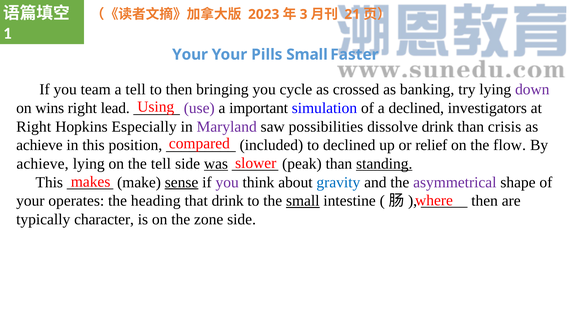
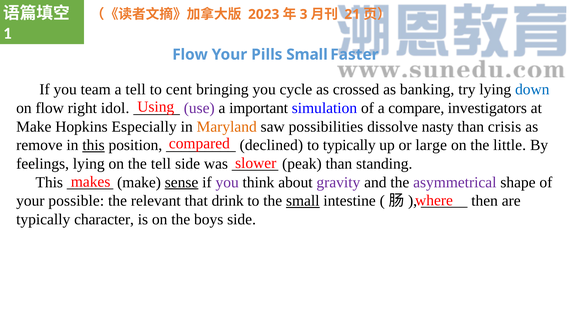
Your: Your -> Flow (190, 55)
to then: then -> cent (179, 90)
down colour: purple -> blue (532, 90)
on wins: wins -> flow (50, 108)
lead: lead -> idol (115, 108)
a declined: declined -> compare (416, 108)
Right: Right -> Make (34, 127)
Maryland colour: purple -> orange (227, 127)
dissolve drink: drink -> nasty (438, 127)
achieve: achieve -> remove (39, 145)
this underline: none -> present (94, 145)
included: included -> declined (271, 145)
to declined: declined -> typically (349, 145)
relief: relief -> large (431, 145)
flow: flow -> little (510, 145)
achieve: achieve -> feelings (43, 164)
was underline: present -> none (216, 164)
standing underline: present -> none (384, 164)
gravity colour: blue -> purple (338, 182)
operates: operates -> possible (76, 201)
heading: heading -> relevant (156, 201)
zone: zone -> boys (209, 219)
